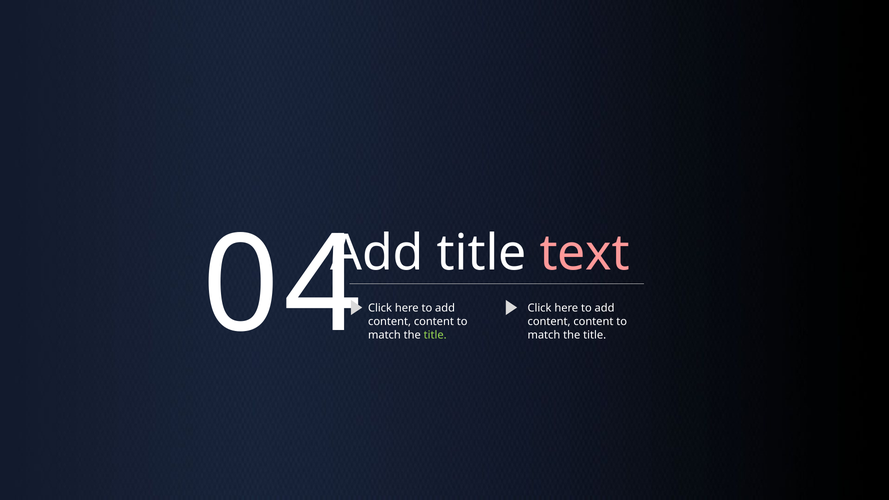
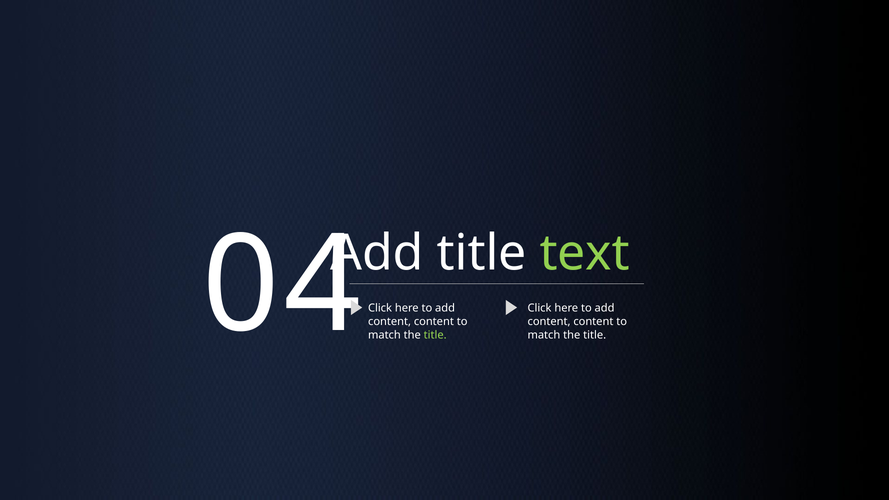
text colour: pink -> light green (585, 253)
